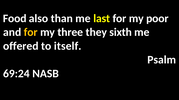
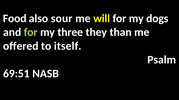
than: than -> sour (62, 19)
last: last -> will (102, 19)
poor: poor -> dogs (157, 19)
for colour: yellow -> light green (31, 32)
sixth: sixth -> than (121, 32)
69:24: 69:24 -> 69:51 (16, 74)
